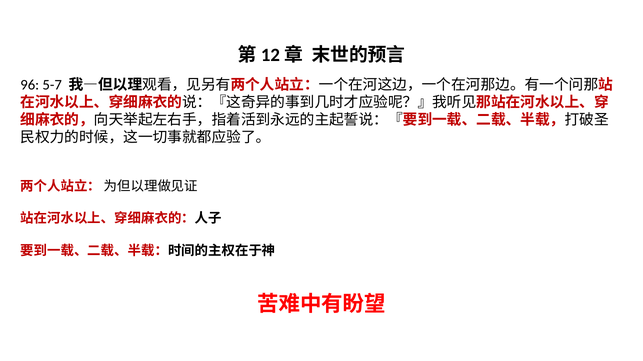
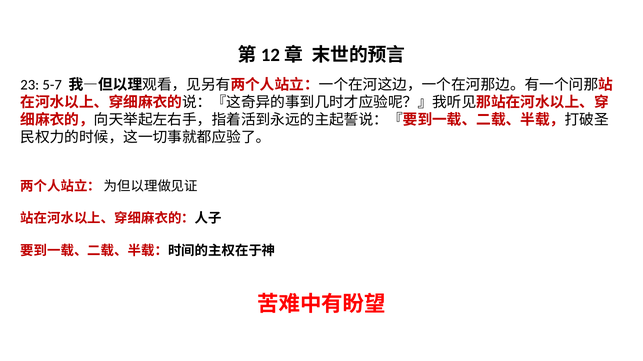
96: 96 -> 23 (30, 85)
